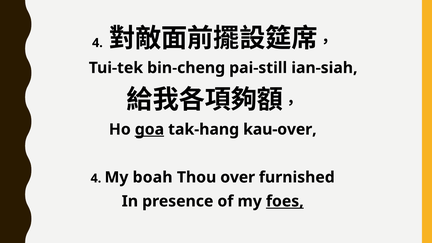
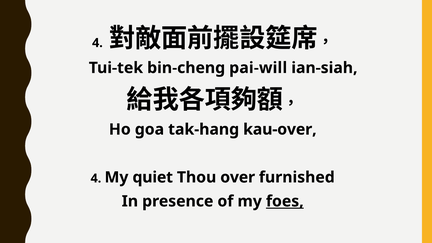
pai-still: pai-still -> pai-will (258, 68)
goa underline: present -> none (149, 129)
boah: boah -> quiet (153, 177)
